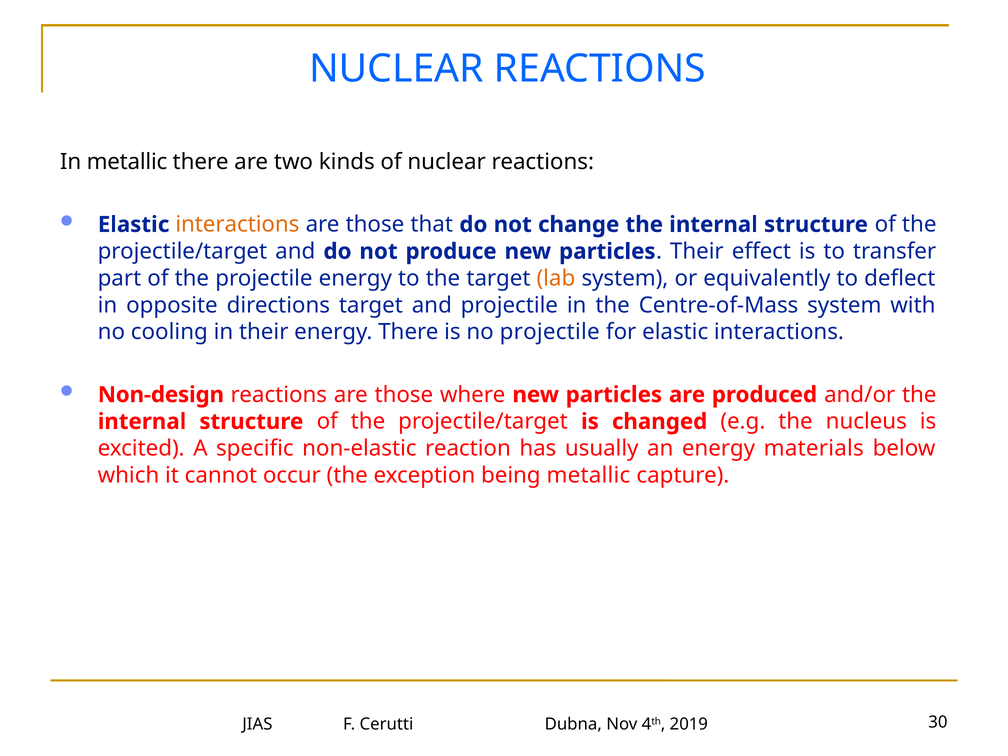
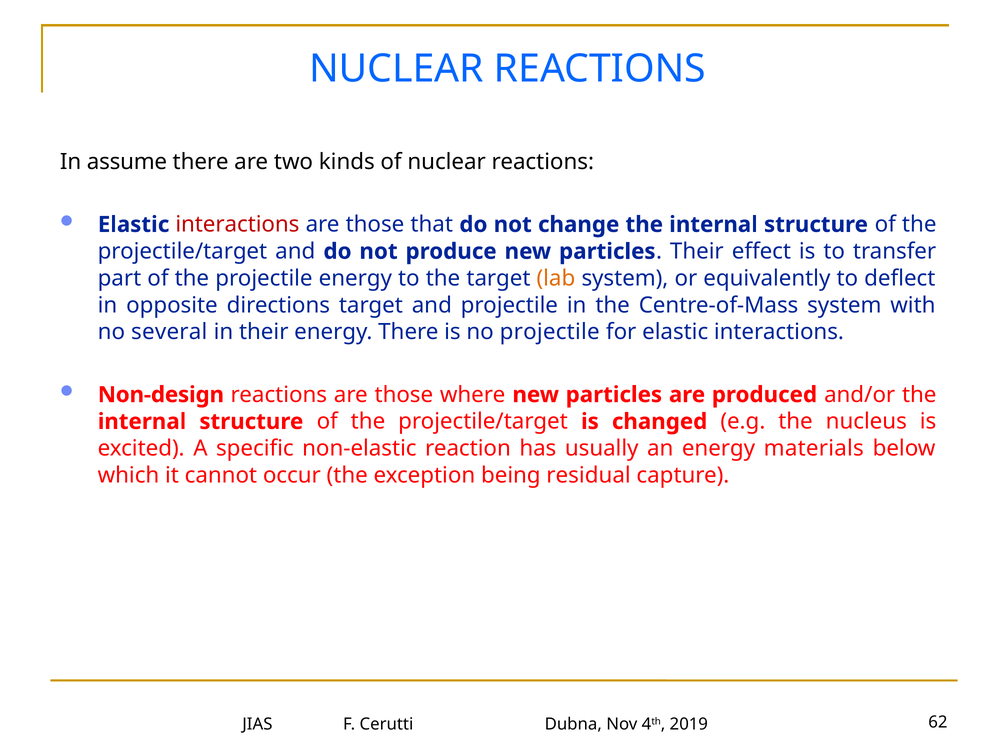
In metallic: metallic -> assume (127, 162)
interactions colour: orange -> red (237, 225)
cooling: cooling -> several (169, 332)
being metallic: metallic -> residual (589, 475)
30: 30 -> 62 (938, 722)
